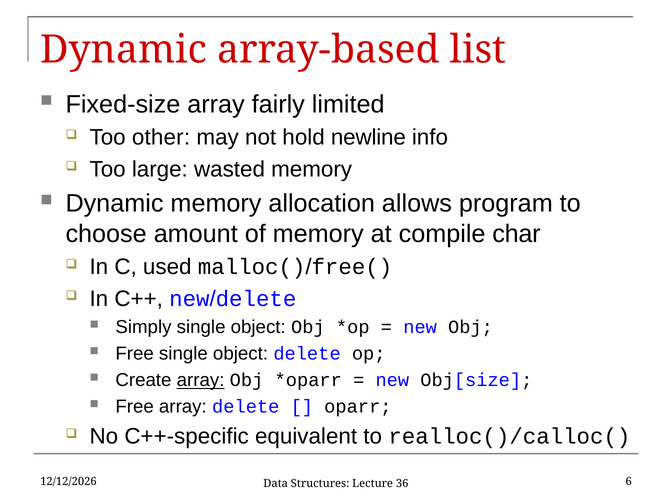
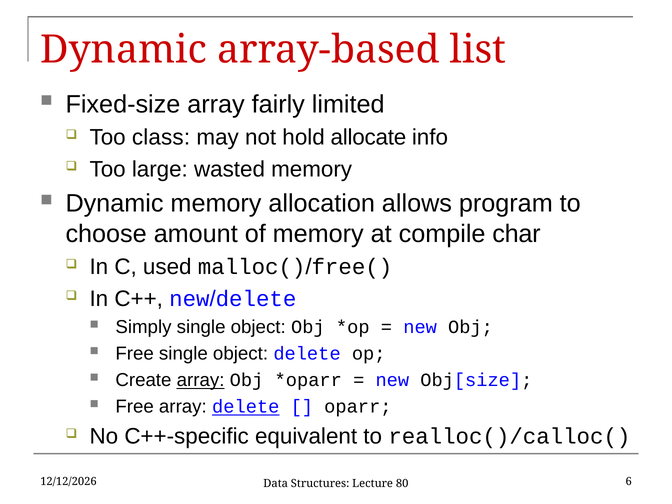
other: other -> class (161, 137)
newline: newline -> allocate (368, 137)
delete underline: none -> present (246, 407)
36: 36 -> 80 (402, 483)
